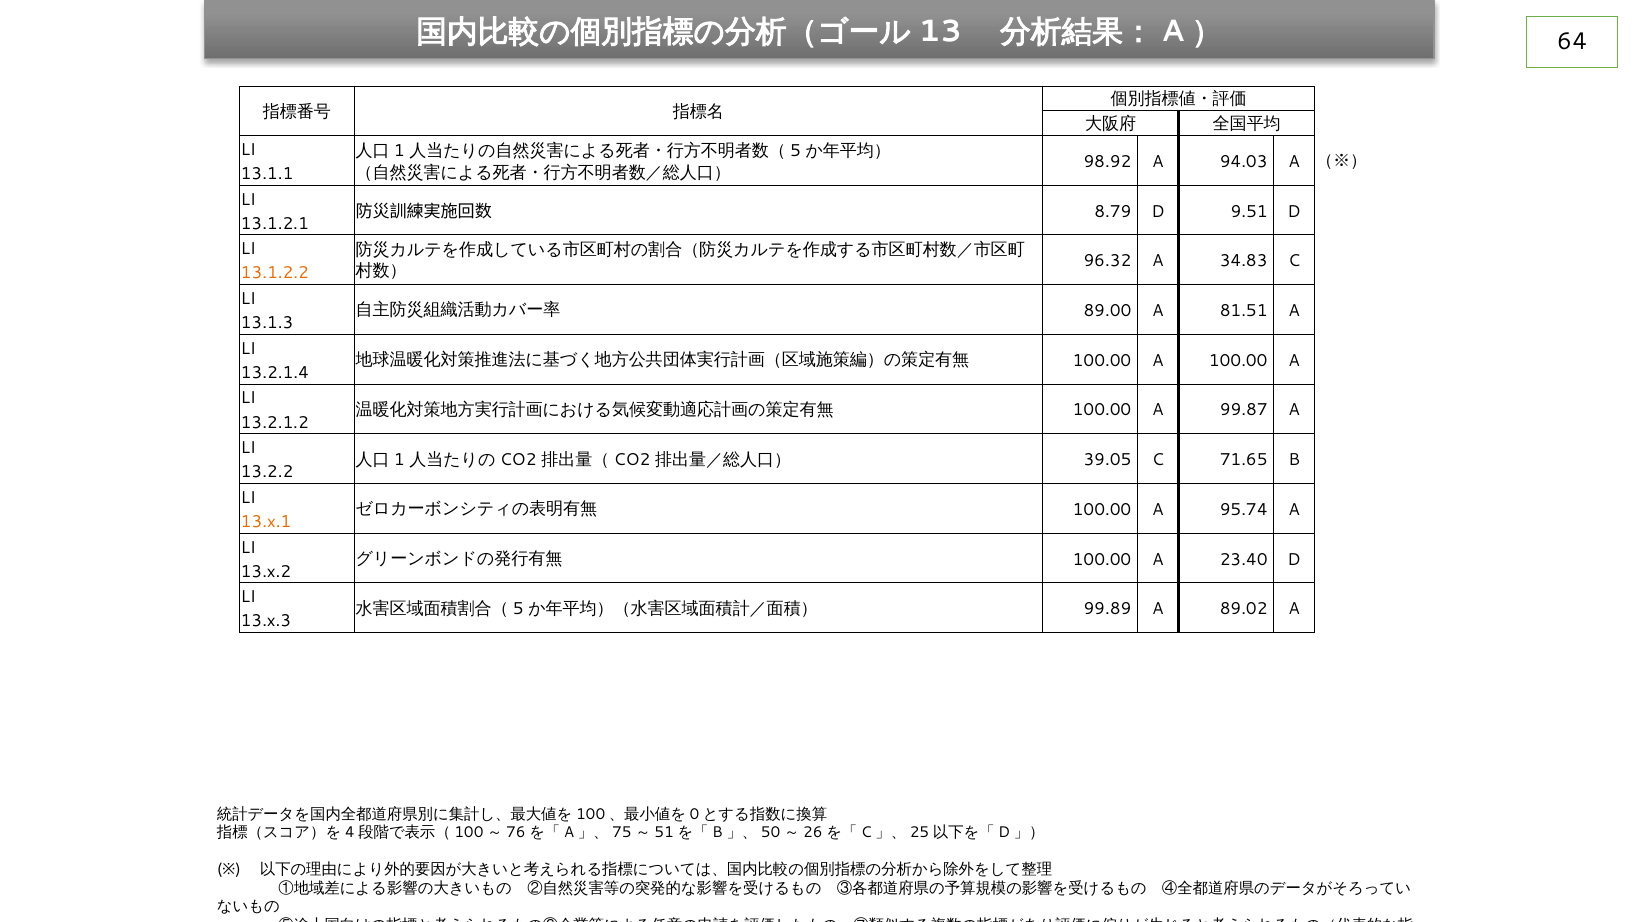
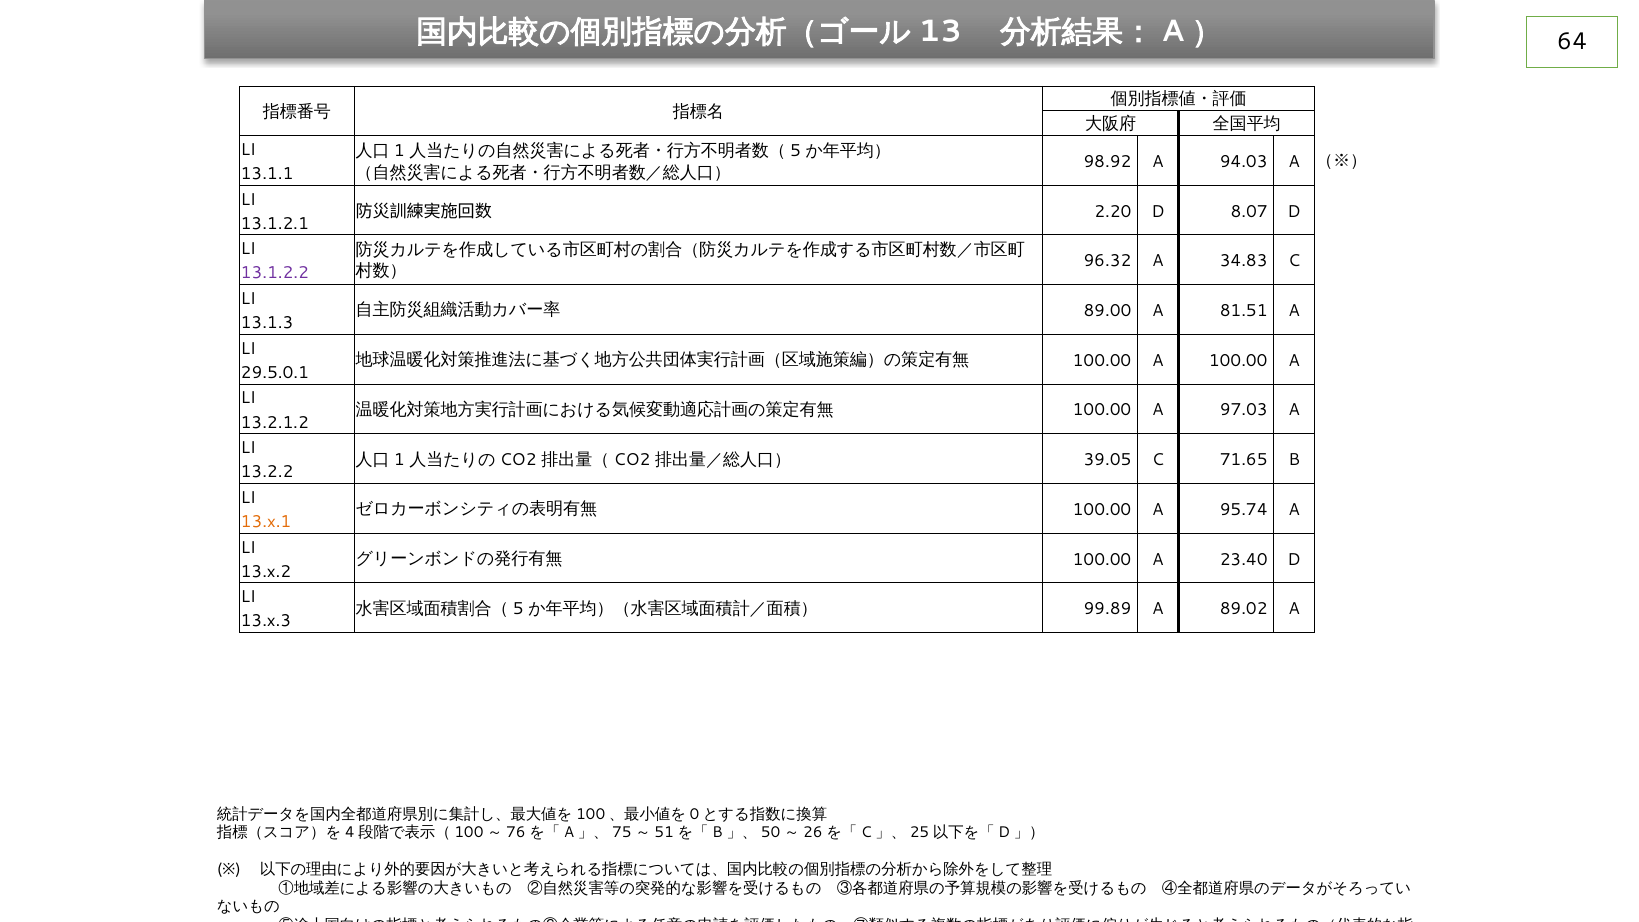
8.79: 8.79 -> 2.20 (1113, 212)
9.51: 9.51 -> 8.07 (1249, 212)
13.1.2.2 colour: orange -> purple (275, 273)
13.2.1.4: 13.2.1.4 -> 29.5.0.1 (275, 373)
99.87: 99.87 -> 97.03 (1244, 410)
